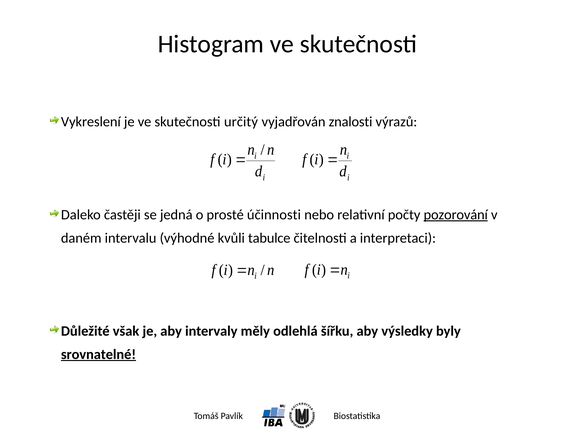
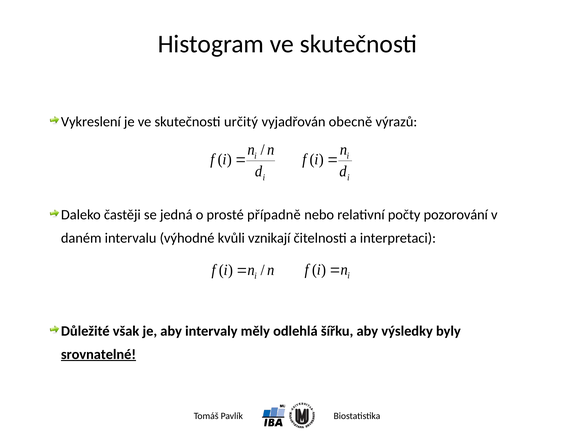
znalosti: znalosti -> obecně (350, 122)
účinnosti: účinnosti -> případně (274, 215)
pozorování underline: present -> none (456, 215)
tabulce: tabulce -> vznikají (269, 238)
